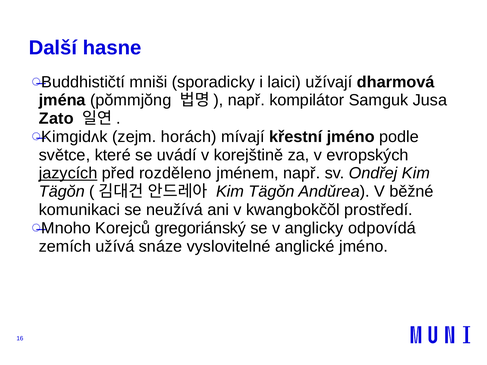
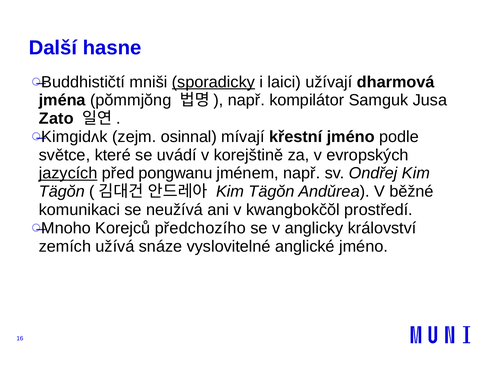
sporadicky underline: none -> present (213, 82)
horách: horách -> osinnal (189, 137)
rozděleno: rozděleno -> pongwanu (176, 173)
gregoriánský: gregoriánský -> předchozího (200, 228)
odpovídá: odpovídá -> království (382, 228)
